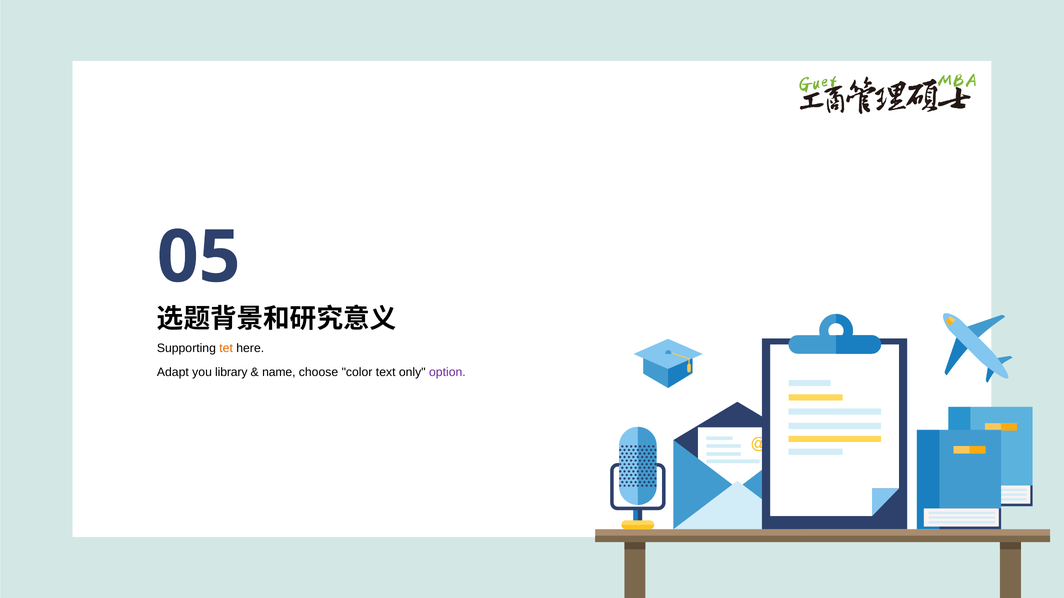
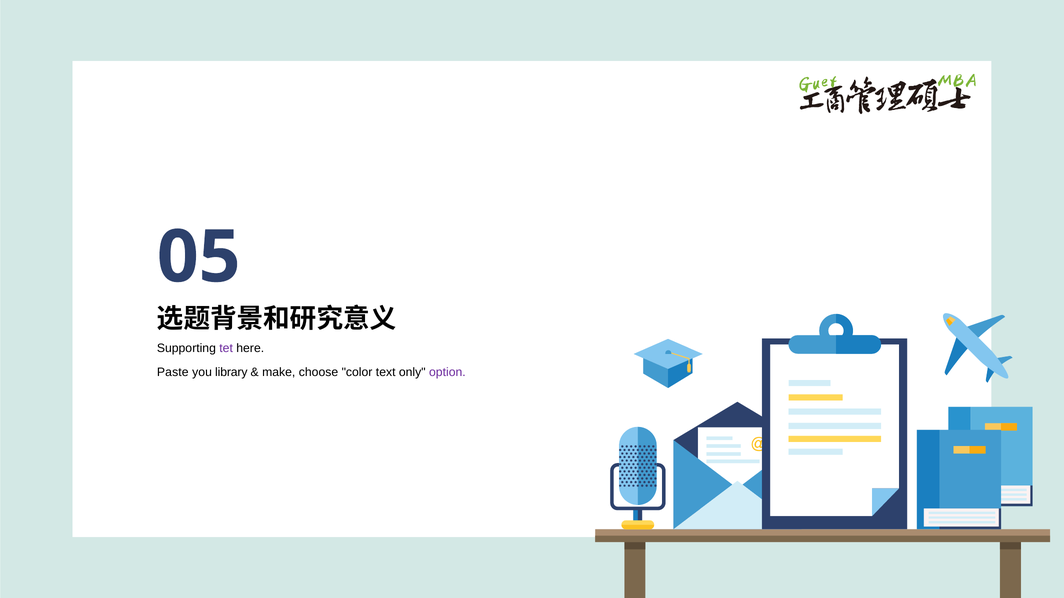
tet colour: orange -> purple (226, 348)
Adapt: Adapt -> Paste (173, 373)
name: name -> make (279, 373)
